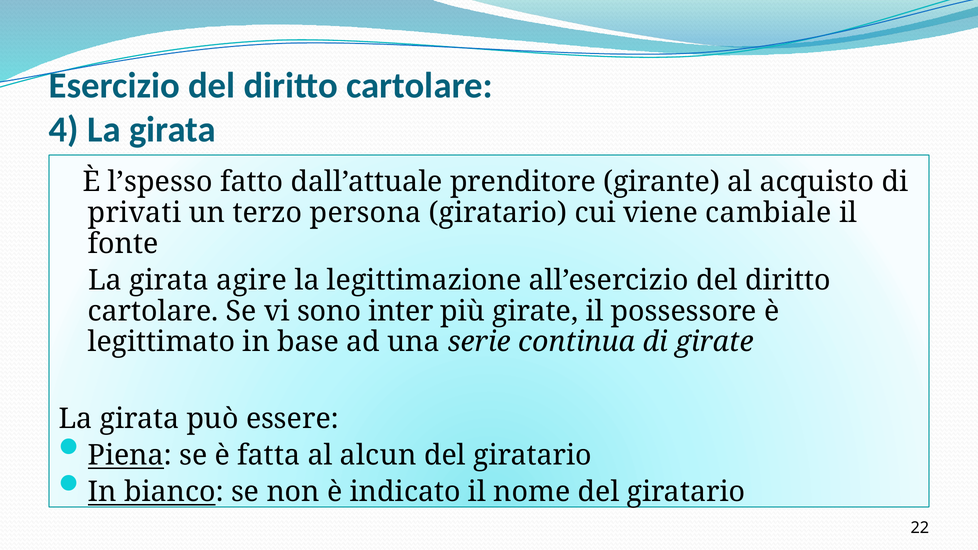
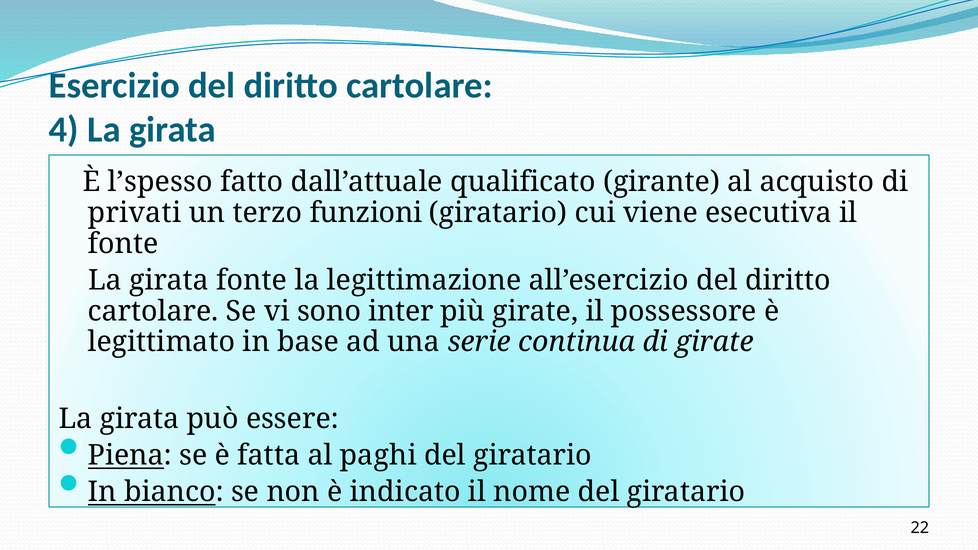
prenditore: prenditore -> qualificato (523, 182)
persona: persona -> funzioni (366, 213)
cambiale: cambiale -> esecutiva (769, 213)
girata agire: agire -> fonte (252, 280)
alcun: alcun -> paghi (378, 455)
